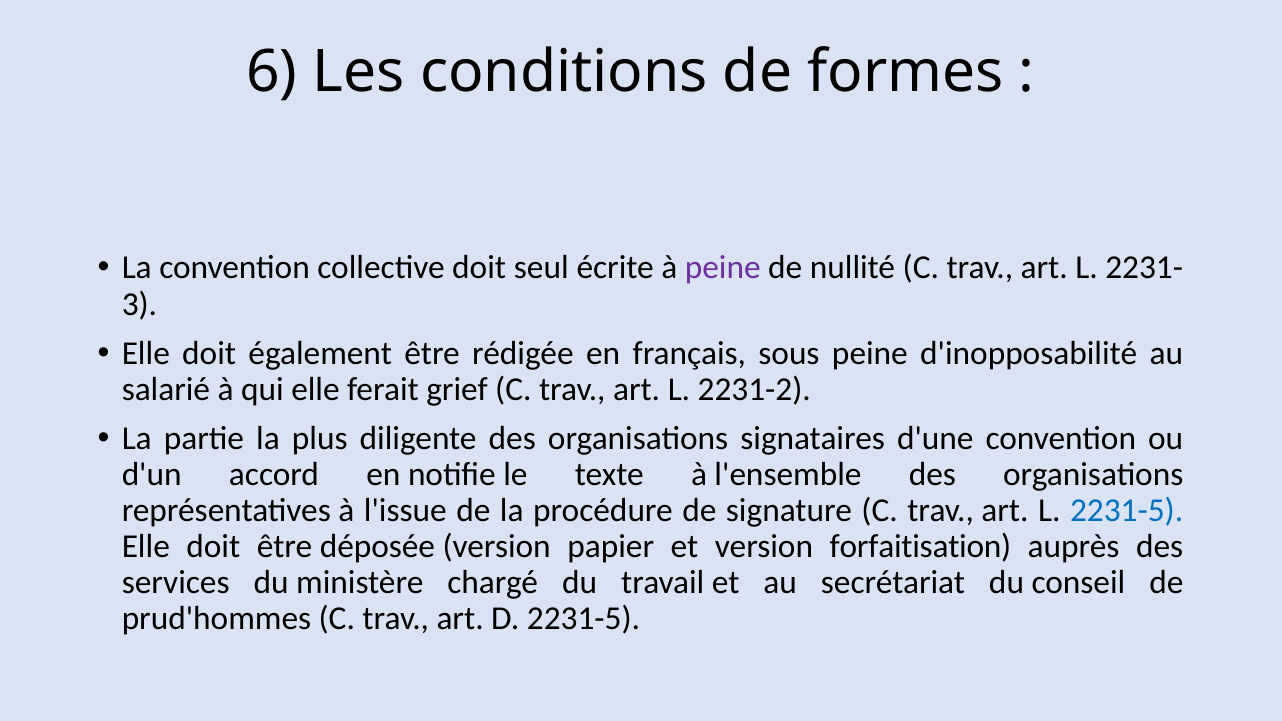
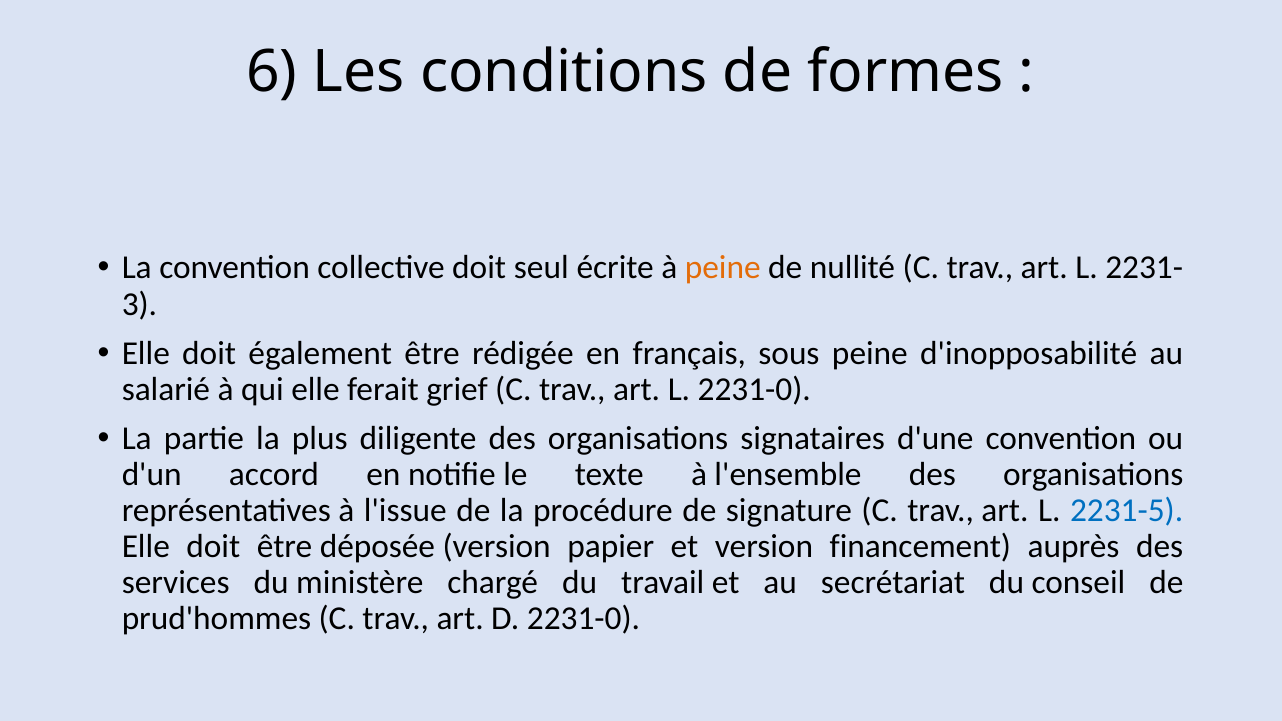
peine colour: purple -> orange (723, 268)
L 2231-2: 2231-2 -> 2231-0 (754, 389)
forfaitisation: forfaitisation -> financement (920, 547)
D 2231-5: 2231-5 -> 2231-0 (583, 619)
